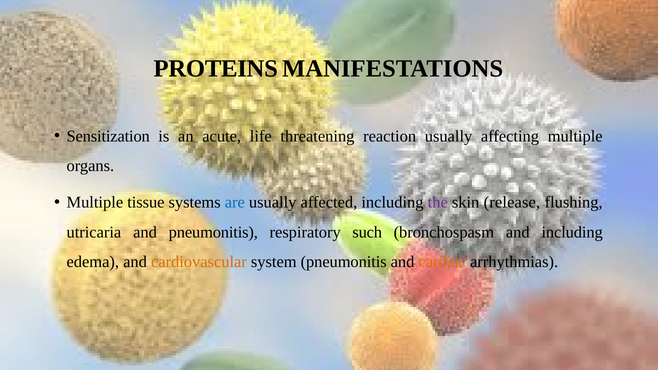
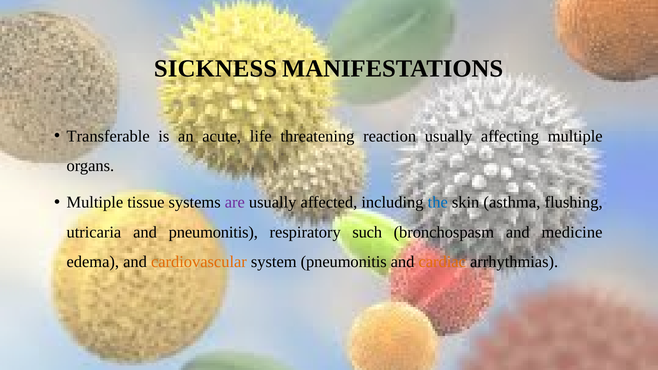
PROTEINS: PROTEINS -> SICKNESS (216, 69)
Sensitization: Sensitization -> Transferable (108, 136)
are colour: blue -> purple (235, 203)
the colour: purple -> blue (438, 203)
release: release -> asthma (512, 203)
and including: including -> medicine (572, 232)
